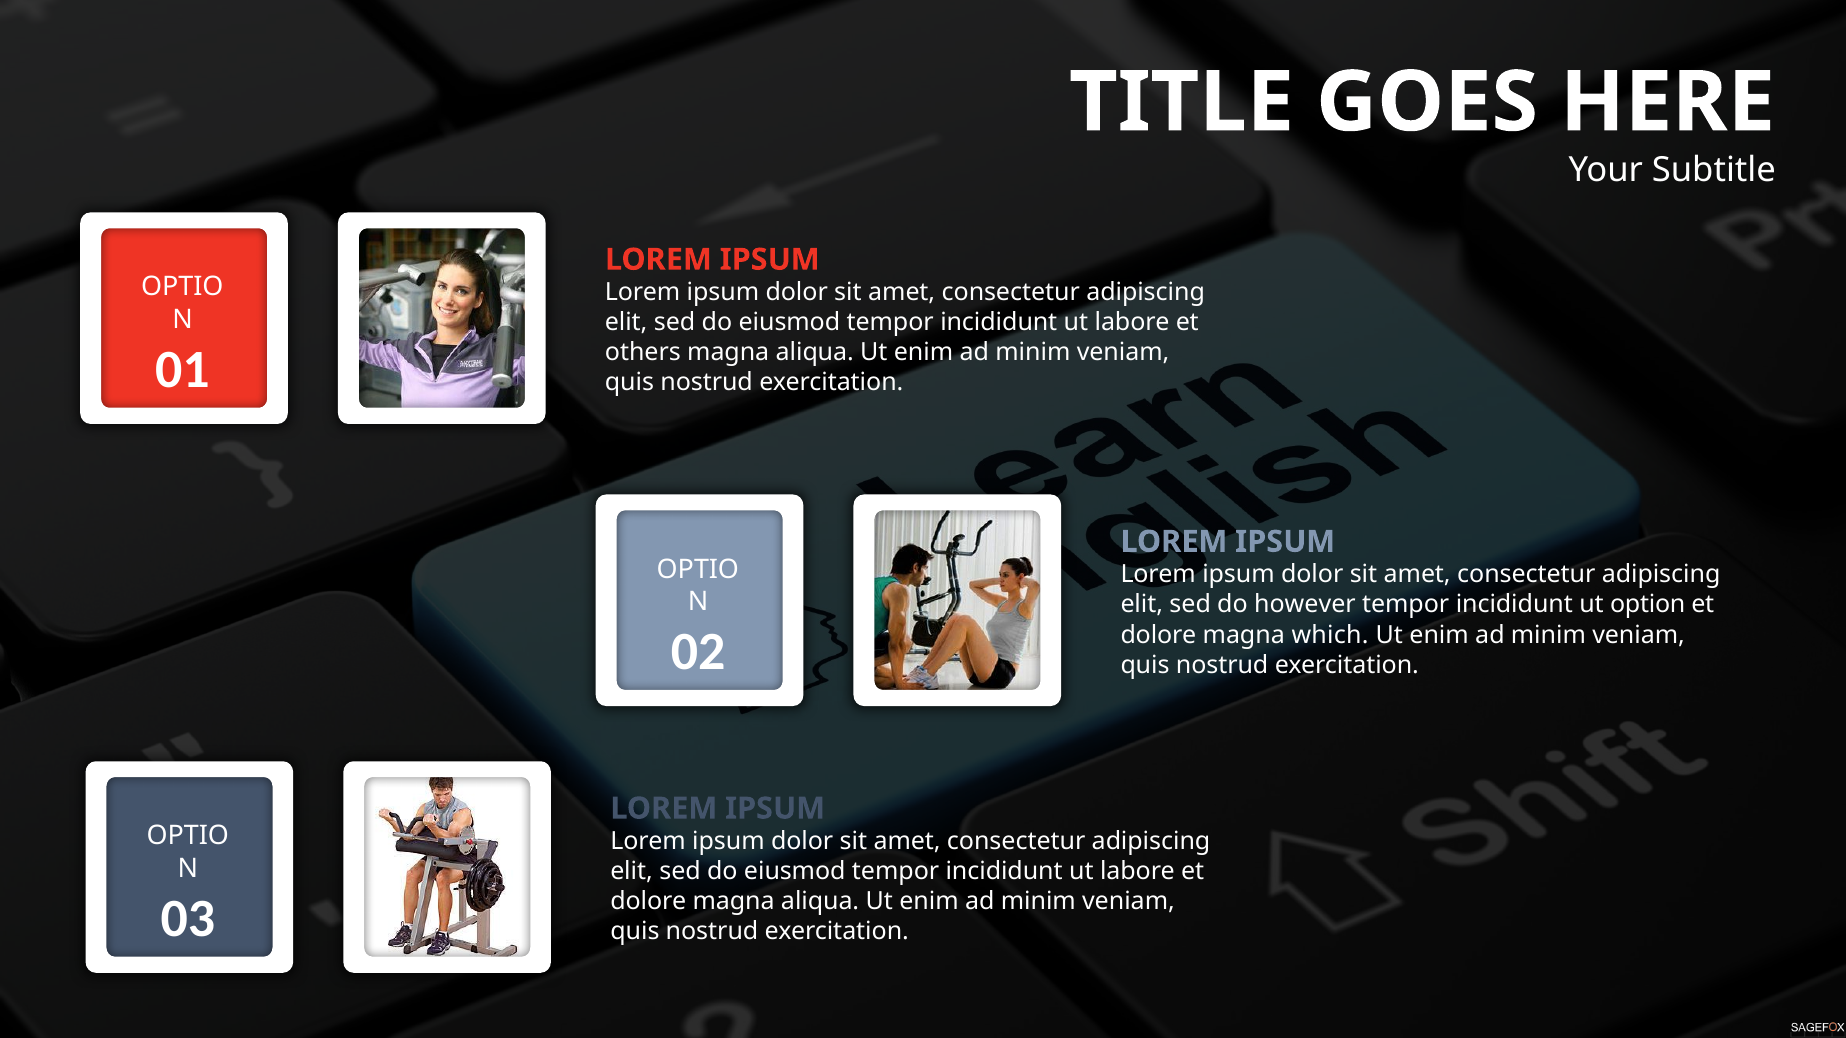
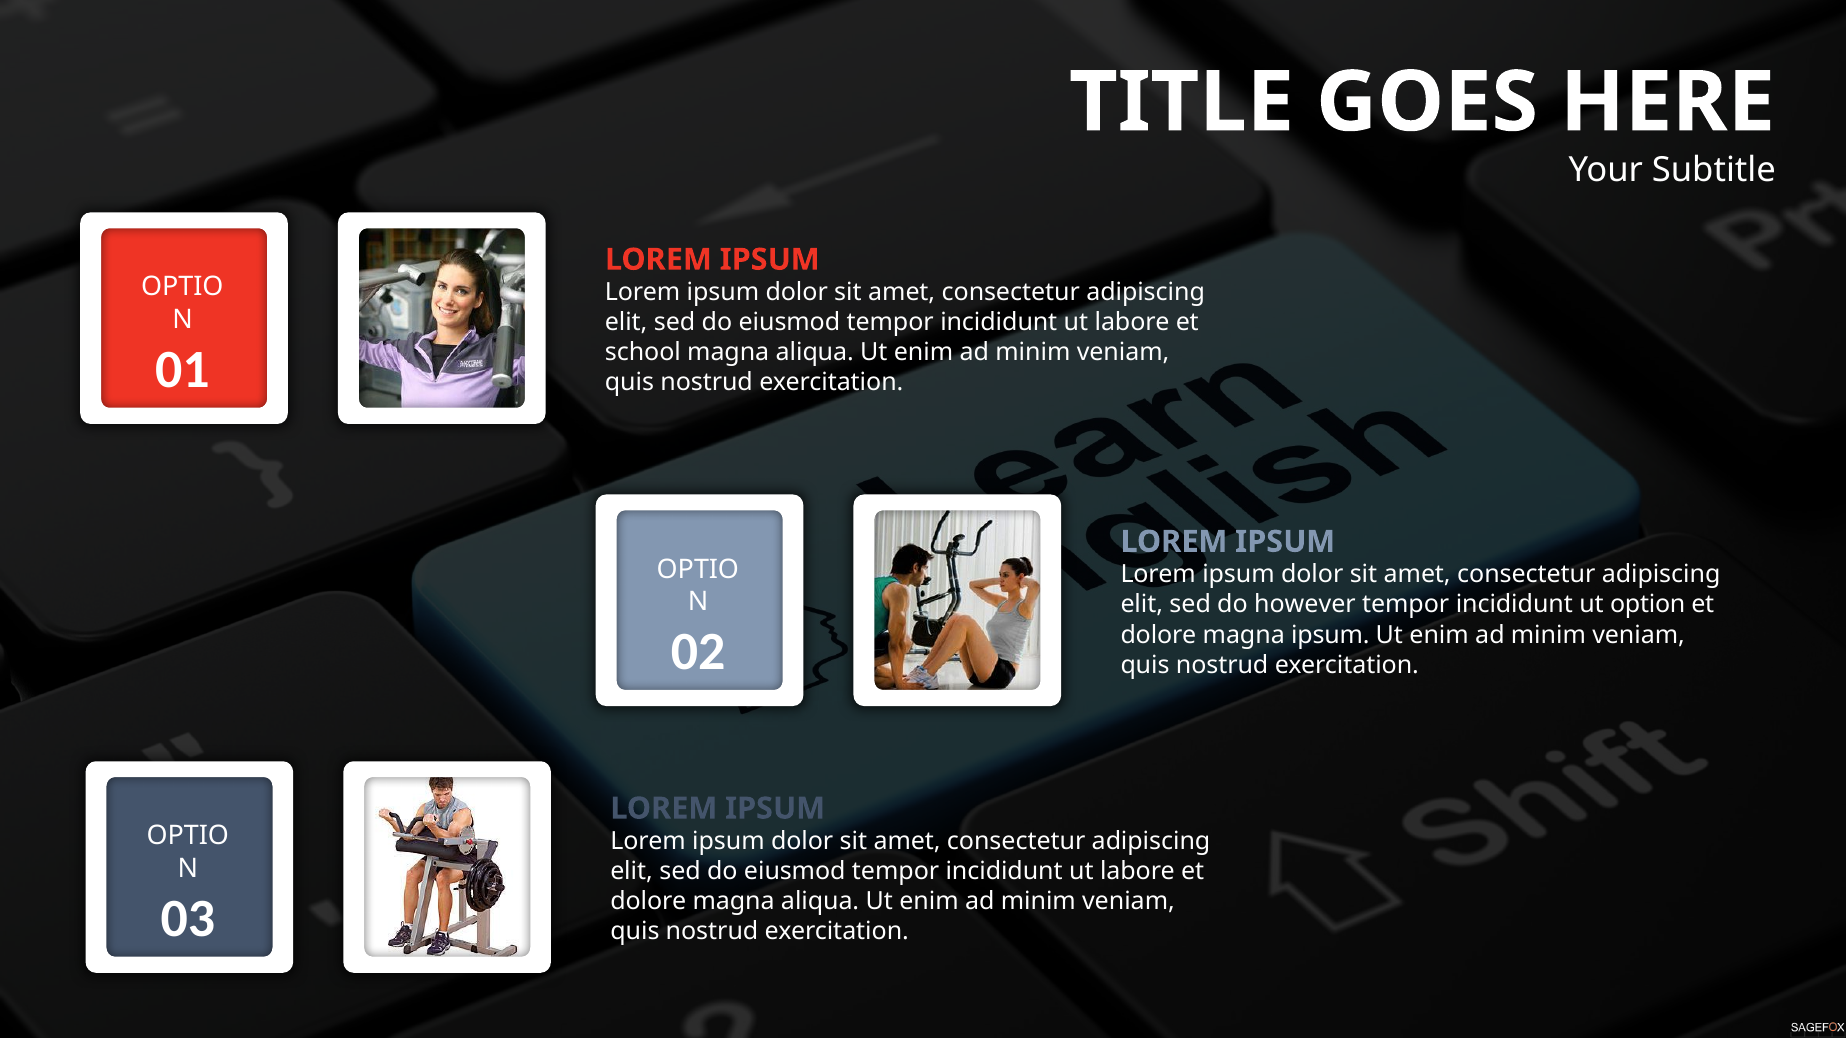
others: others -> school (643, 353)
magna which: which -> ipsum (1330, 635)
